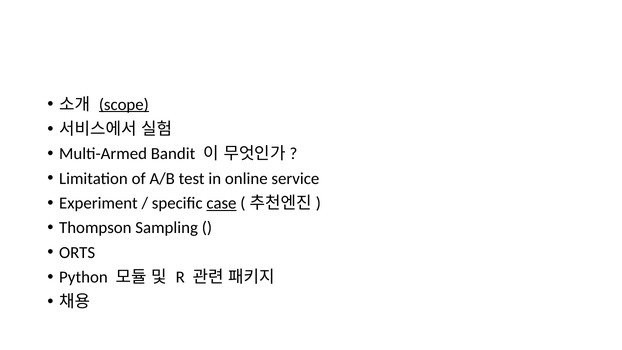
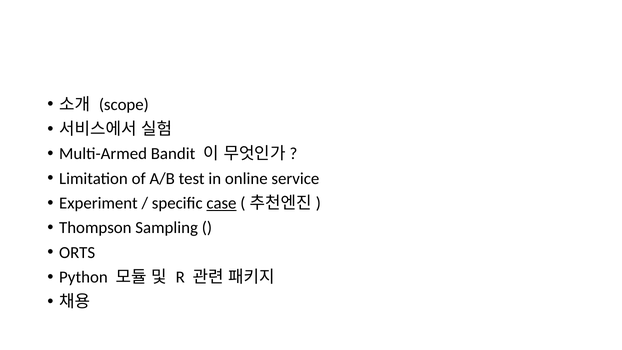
scope underline: present -> none (124, 104)
